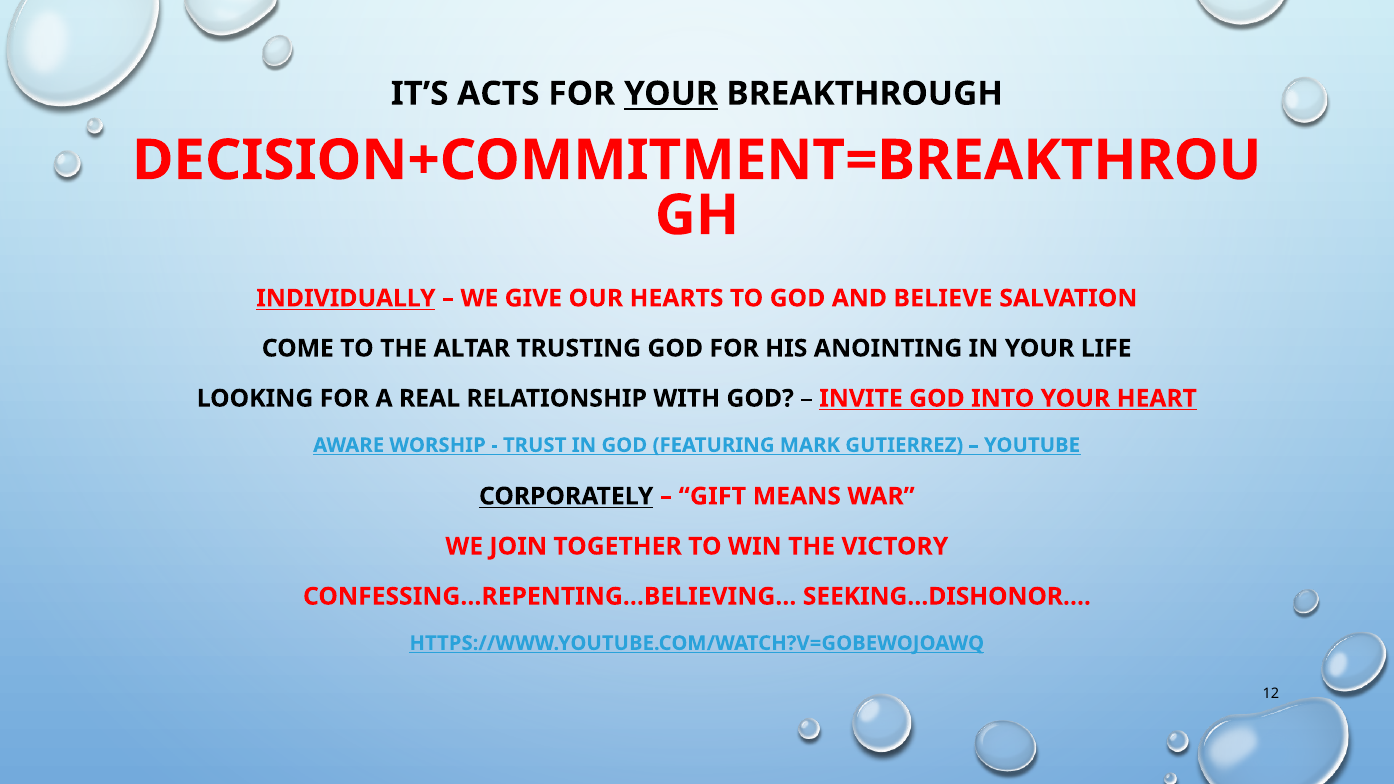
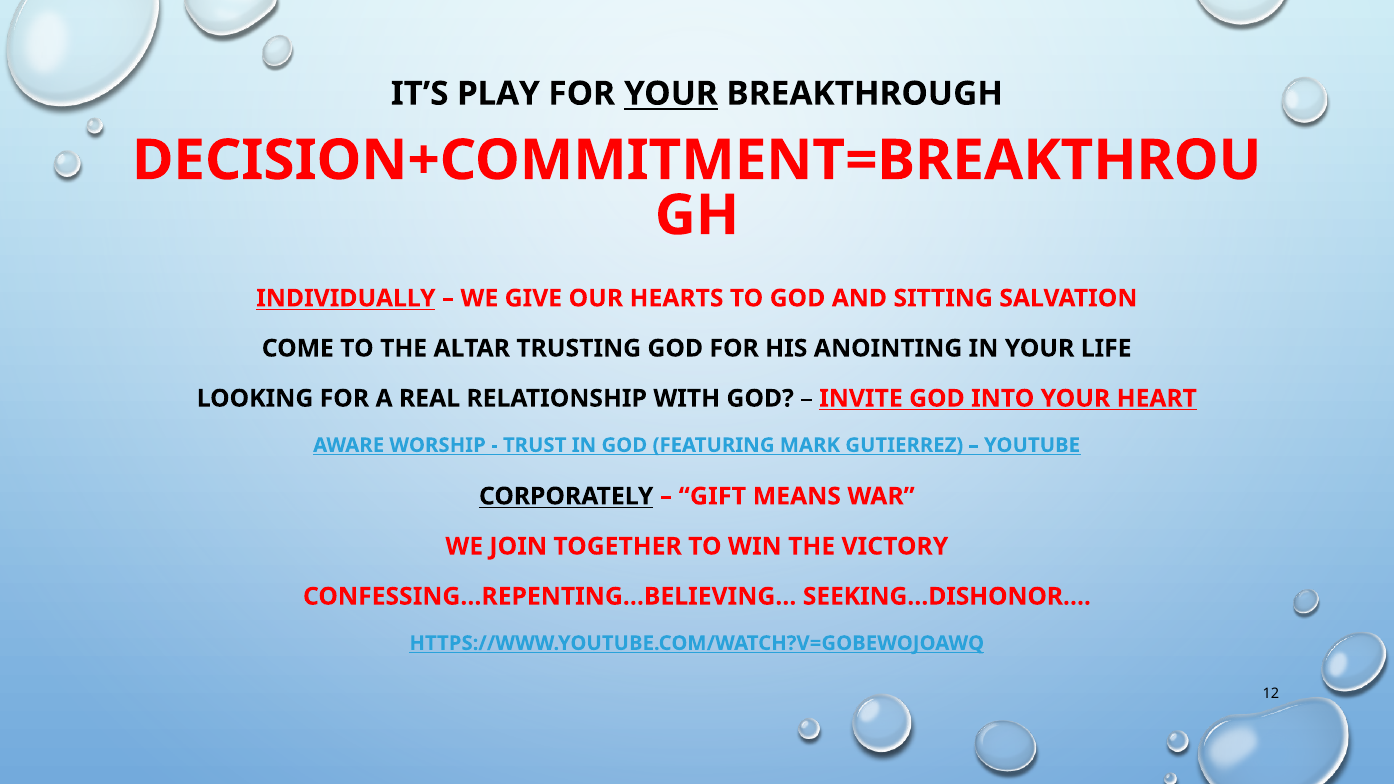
ACTS: ACTS -> PLAY (499, 94)
BELIEVE: BELIEVE -> SITTING (943, 298)
